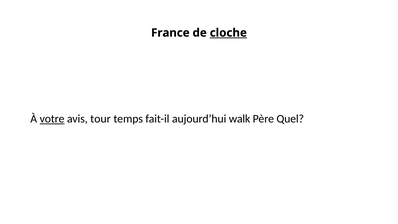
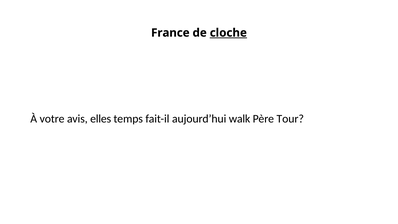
votre underline: present -> none (52, 119)
tour: tour -> elles (101, 119)
Quel: Quel -> Tour (290, 119)
